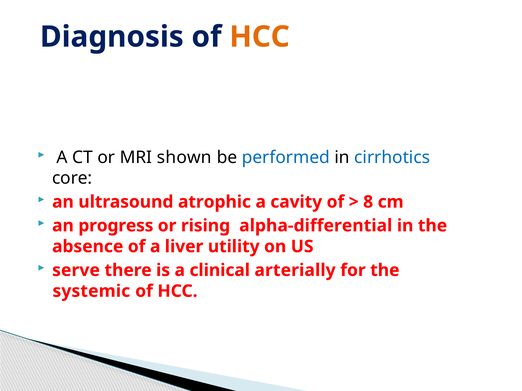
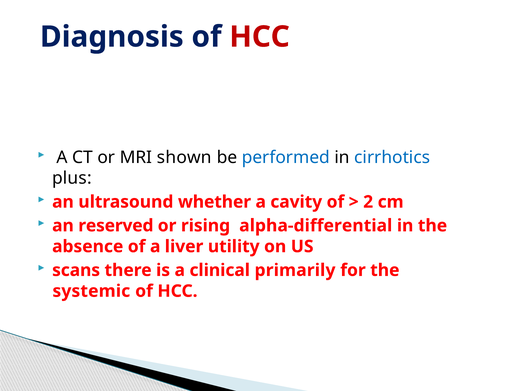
HCC colour: orange -> red (260, 37)
core: core -> plus (72, 178)
atrophic: atrophic -> whether (215, 202)
8: 8 -> 2 (368, 202)
progress: progress -> reserved (116, 226)
serve: serve -> scans (76, 271)
arterially: arterially -> primarily (295, 271)
